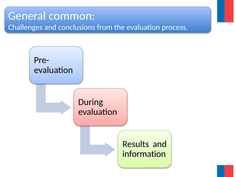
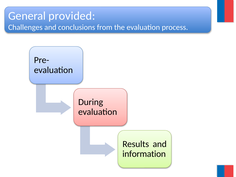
common: common -> provided (72, 16)
